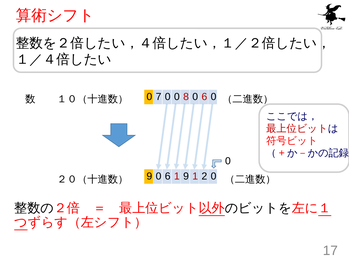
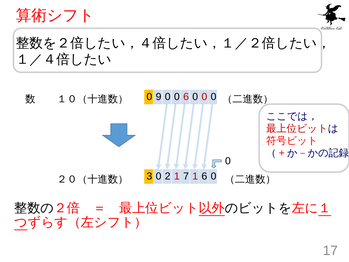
7: 7 -> 9 (159, 97)
0 8: 8 -> 6 (186, 97)
6: 6 -> 0 (204, 97)
9: 9 -> 3 (149, 176)
6: 6 -> 2 (168, 176)
1 9: 9 -> 7 (186, 176)
1 2: 2 -> 6 (204, 176)
